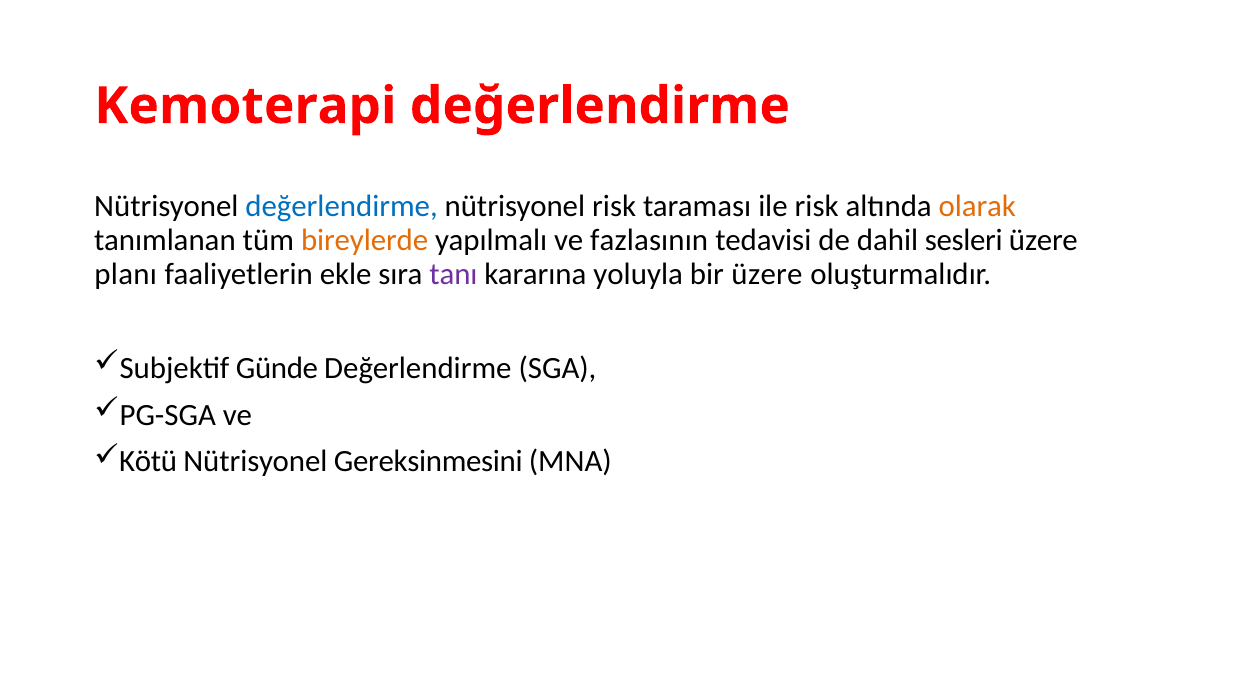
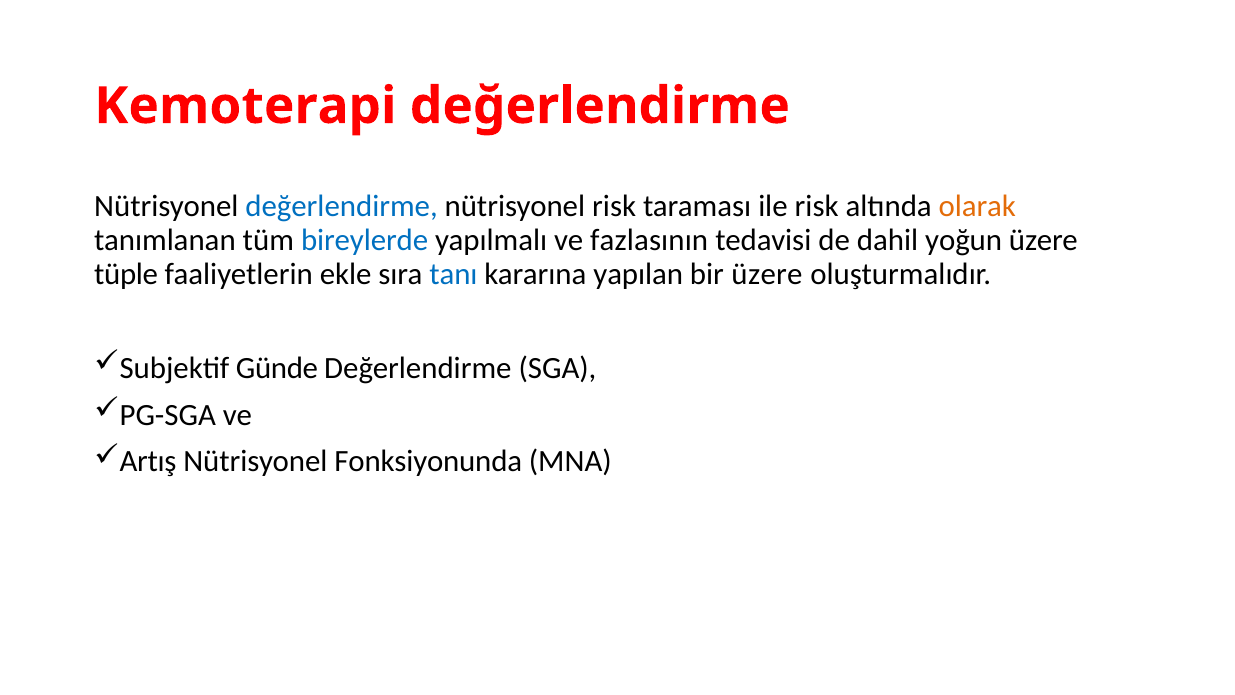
bireylerde colour: orange -> blue (365, 240)
sesleri: sesleri -> yoğun (964, 240)
planı: planı -> tüple (126, 274)
tanı colour: purple -> blue (453, 274)
yoluyla: yoluyla -> yapılan (638, 274)
Kötü: Kötü -> Artış (148, 461)
Gereksinmesini: Gereksinmesini -> Fonksiyonunda (428, 461)
